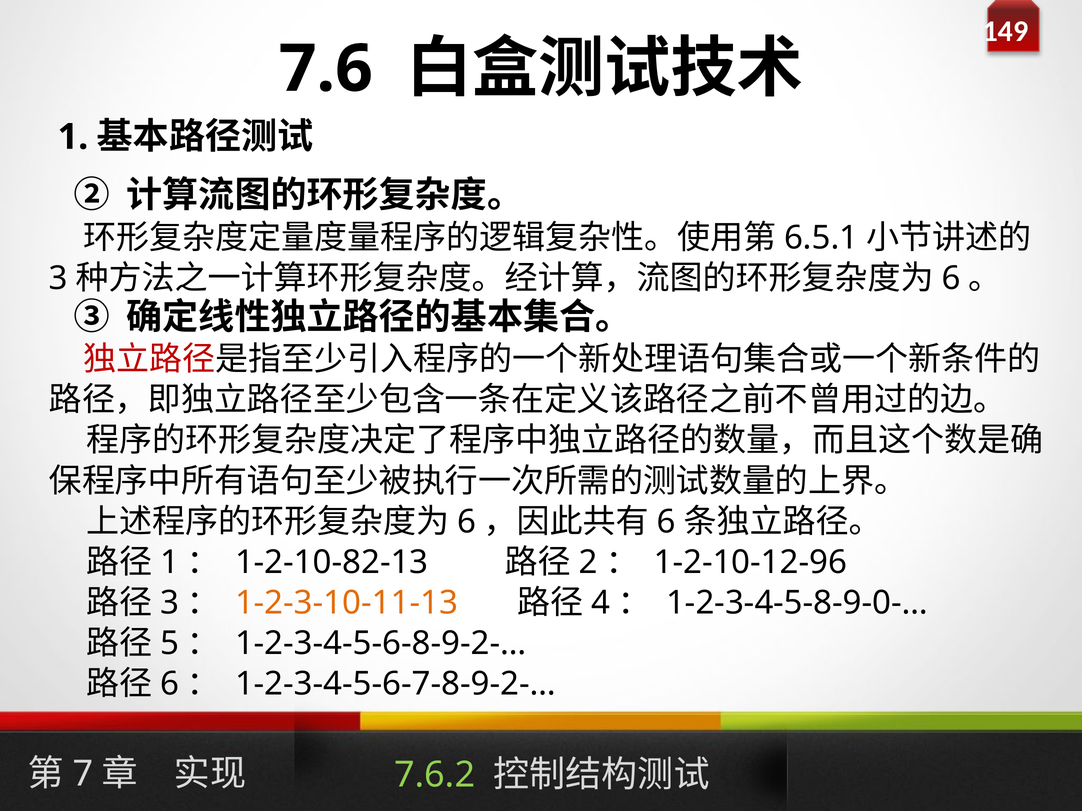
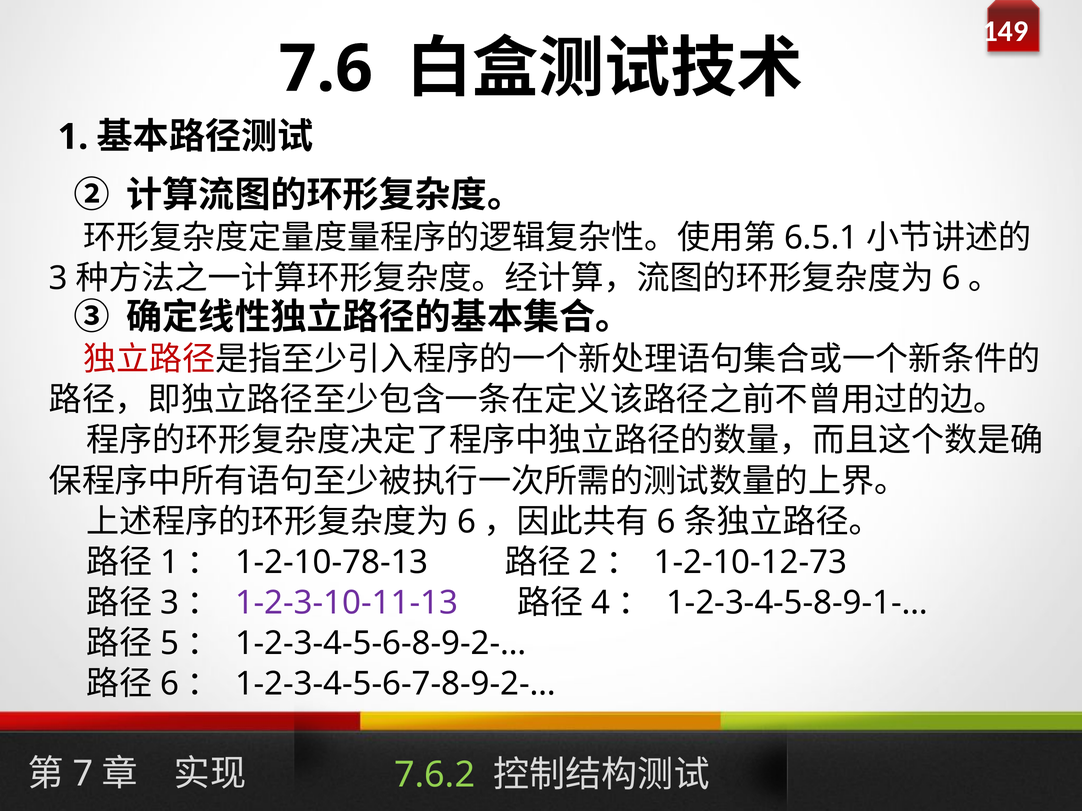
1-2-10-82-13: 1-2-10-82-13 -> 1-2-10-78-13 (332, 563)
1-2-10-12-96: 1-2-10-12-96 -> 1-2-10-12-73 (750, 563)
1-2-3-10-11-13 colour: orange -> purple (346, 603)
1-2-3-4-5-8-9-0-…: 1-2-3-4-5-8-9-0-… -> 1-2-3-4-5-8-9-1-… (797, 603)
